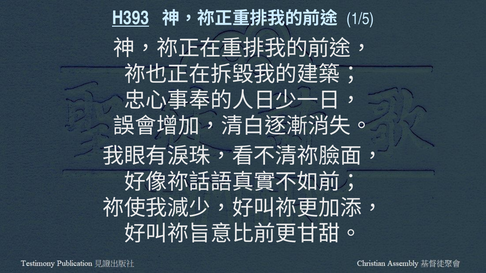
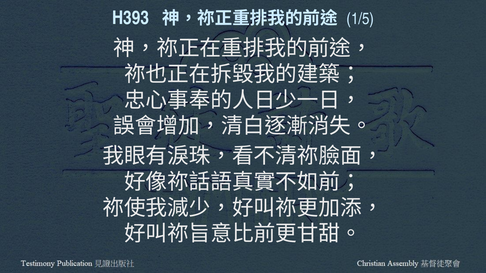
H393 underline: present -> none (131, 18)
